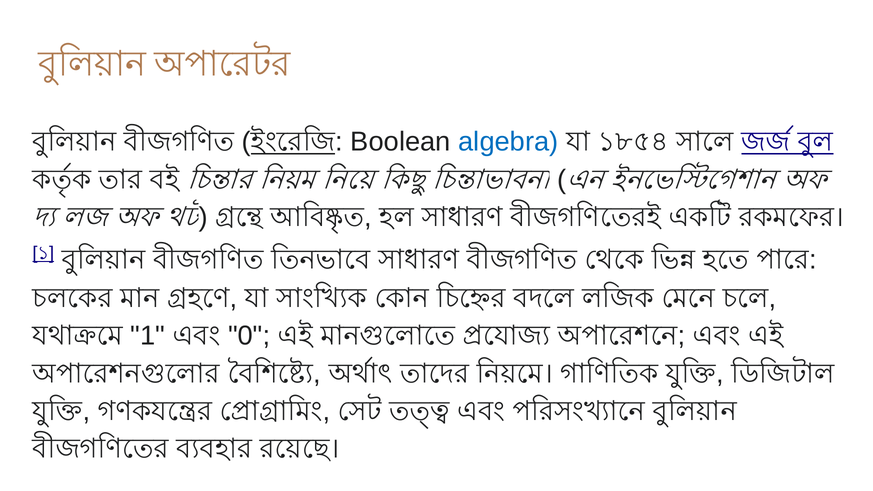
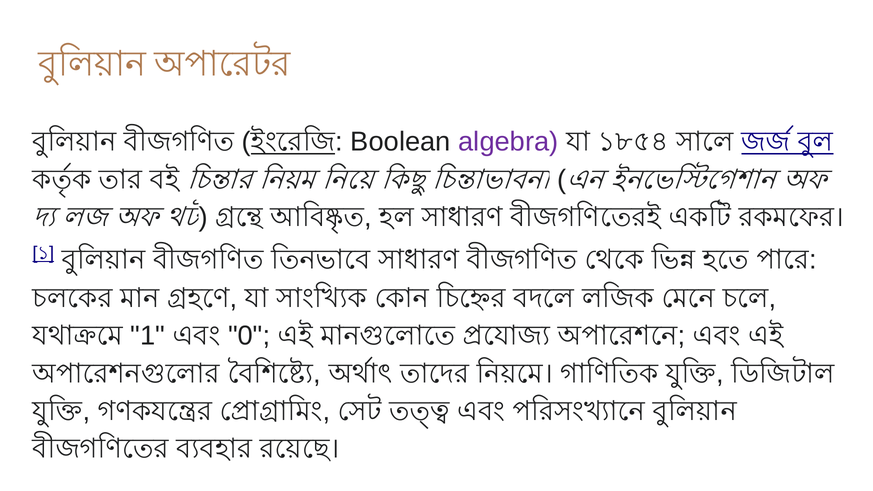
algebra colour: blue -> purple (508, 142)
